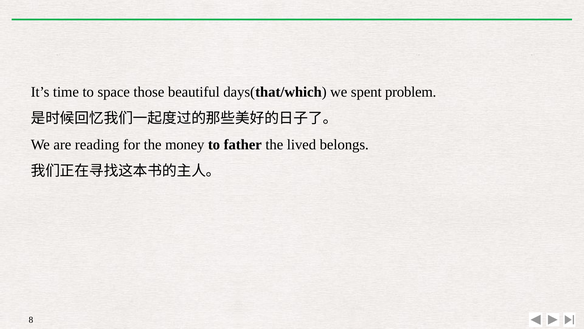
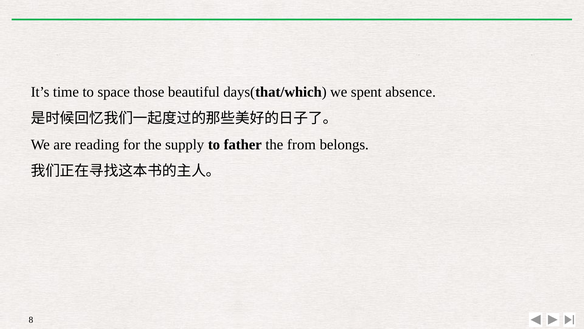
problem: problem -> absence (411, 92)
money: money -> supply (185, 144)
lived: lived -> from (301, 144)
